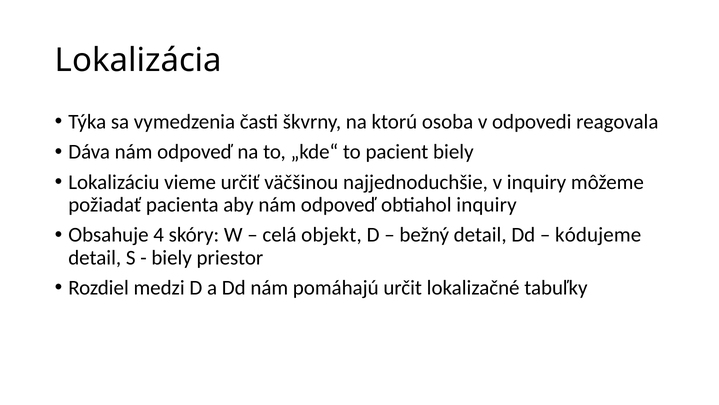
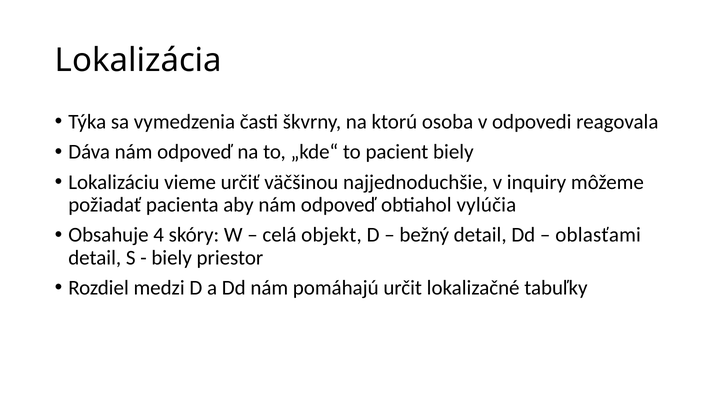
obtiahol inquiry: inquiry -> vylúčia (486, 205)
kódujeme: kódujeme -> oblasťami (598, 235)
